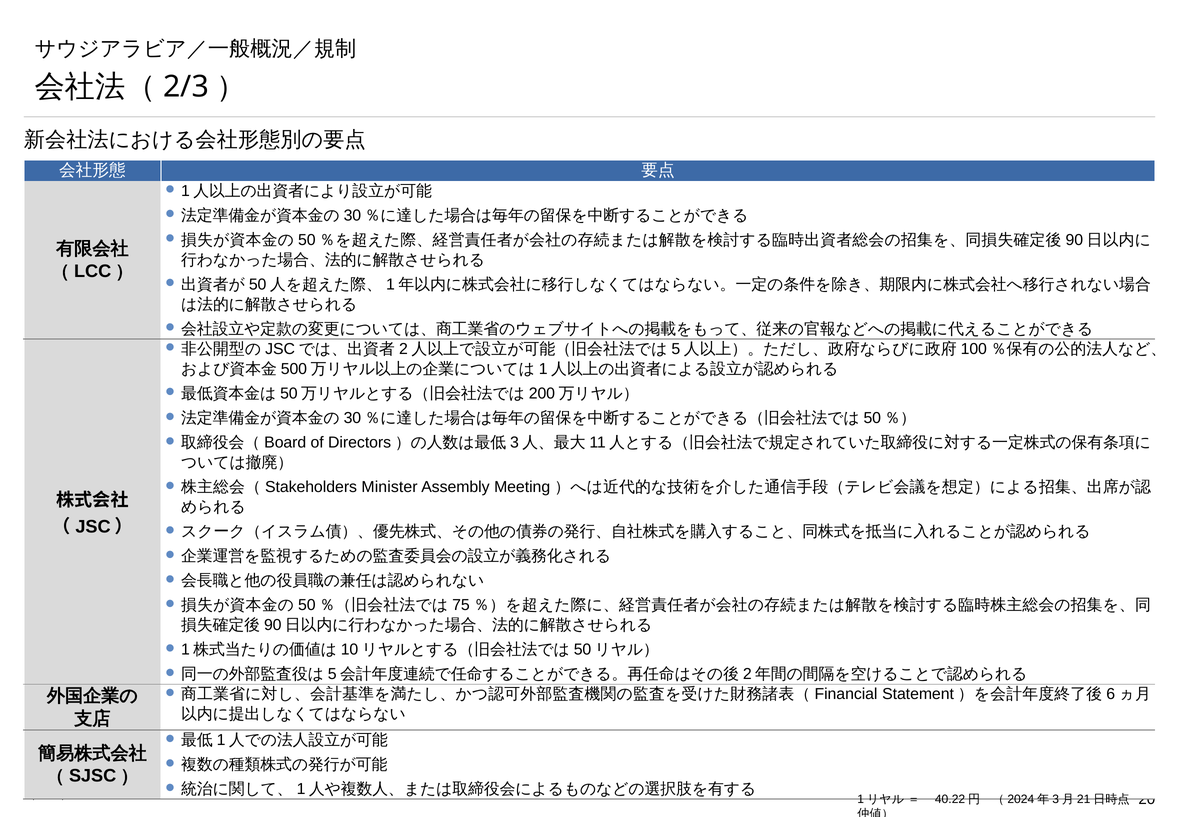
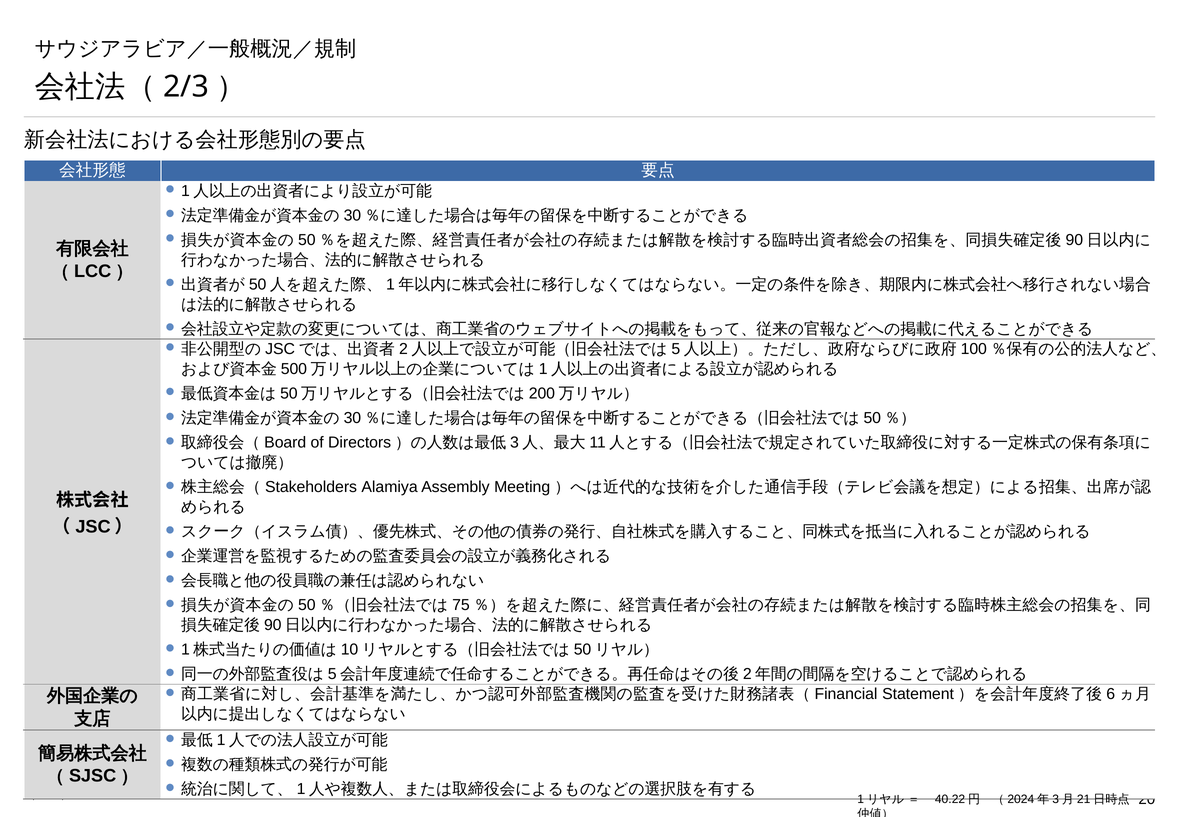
Minister: Minister -> Alamiya (390, 487)
